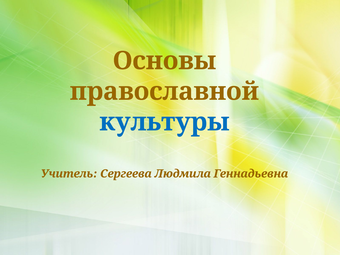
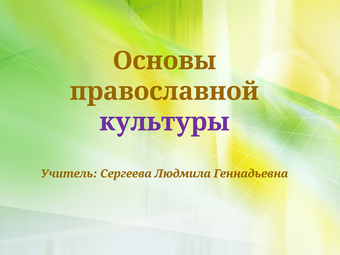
культуры colour: blue -> purple (164, 122)
